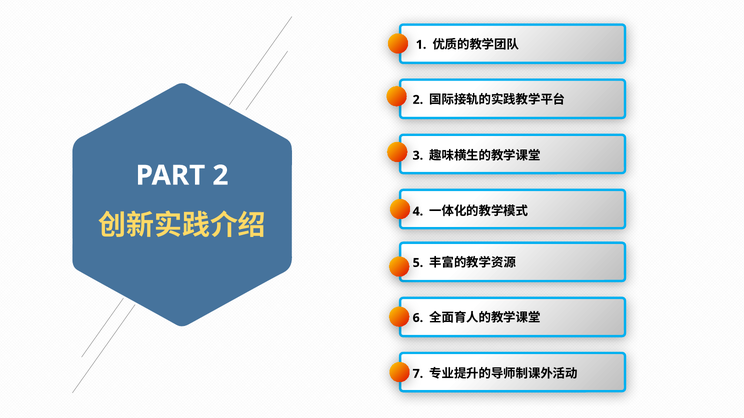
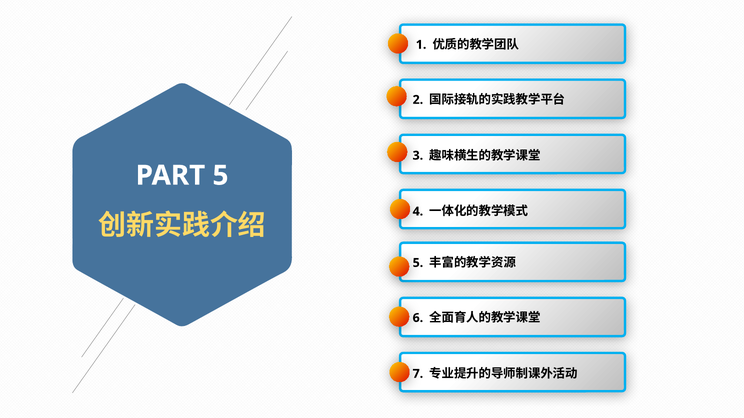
2: 2 -> 5 (220, 176)
